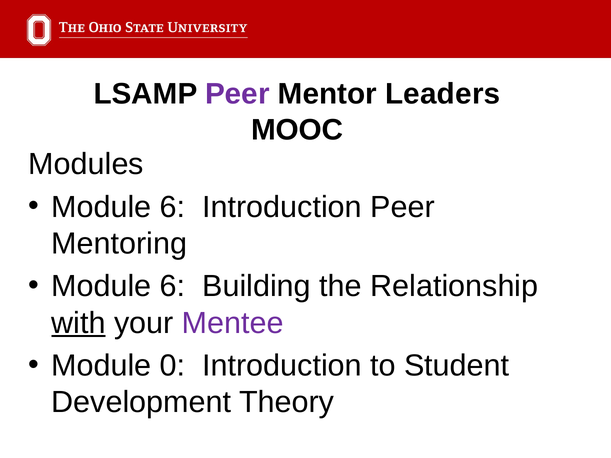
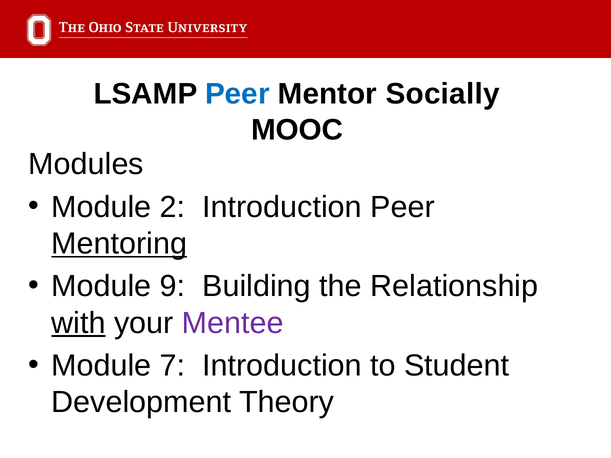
Peer colour: purple -> blue (237, 94)
Leaders: Leaders -> Socially (443, 94)
6: 6 -> 2 (173, 207)
Mentoring underline: none -> present (119, 244)
6: 6 -> 9 (173, 287)
0: 0 -> 7 (173, 366)
